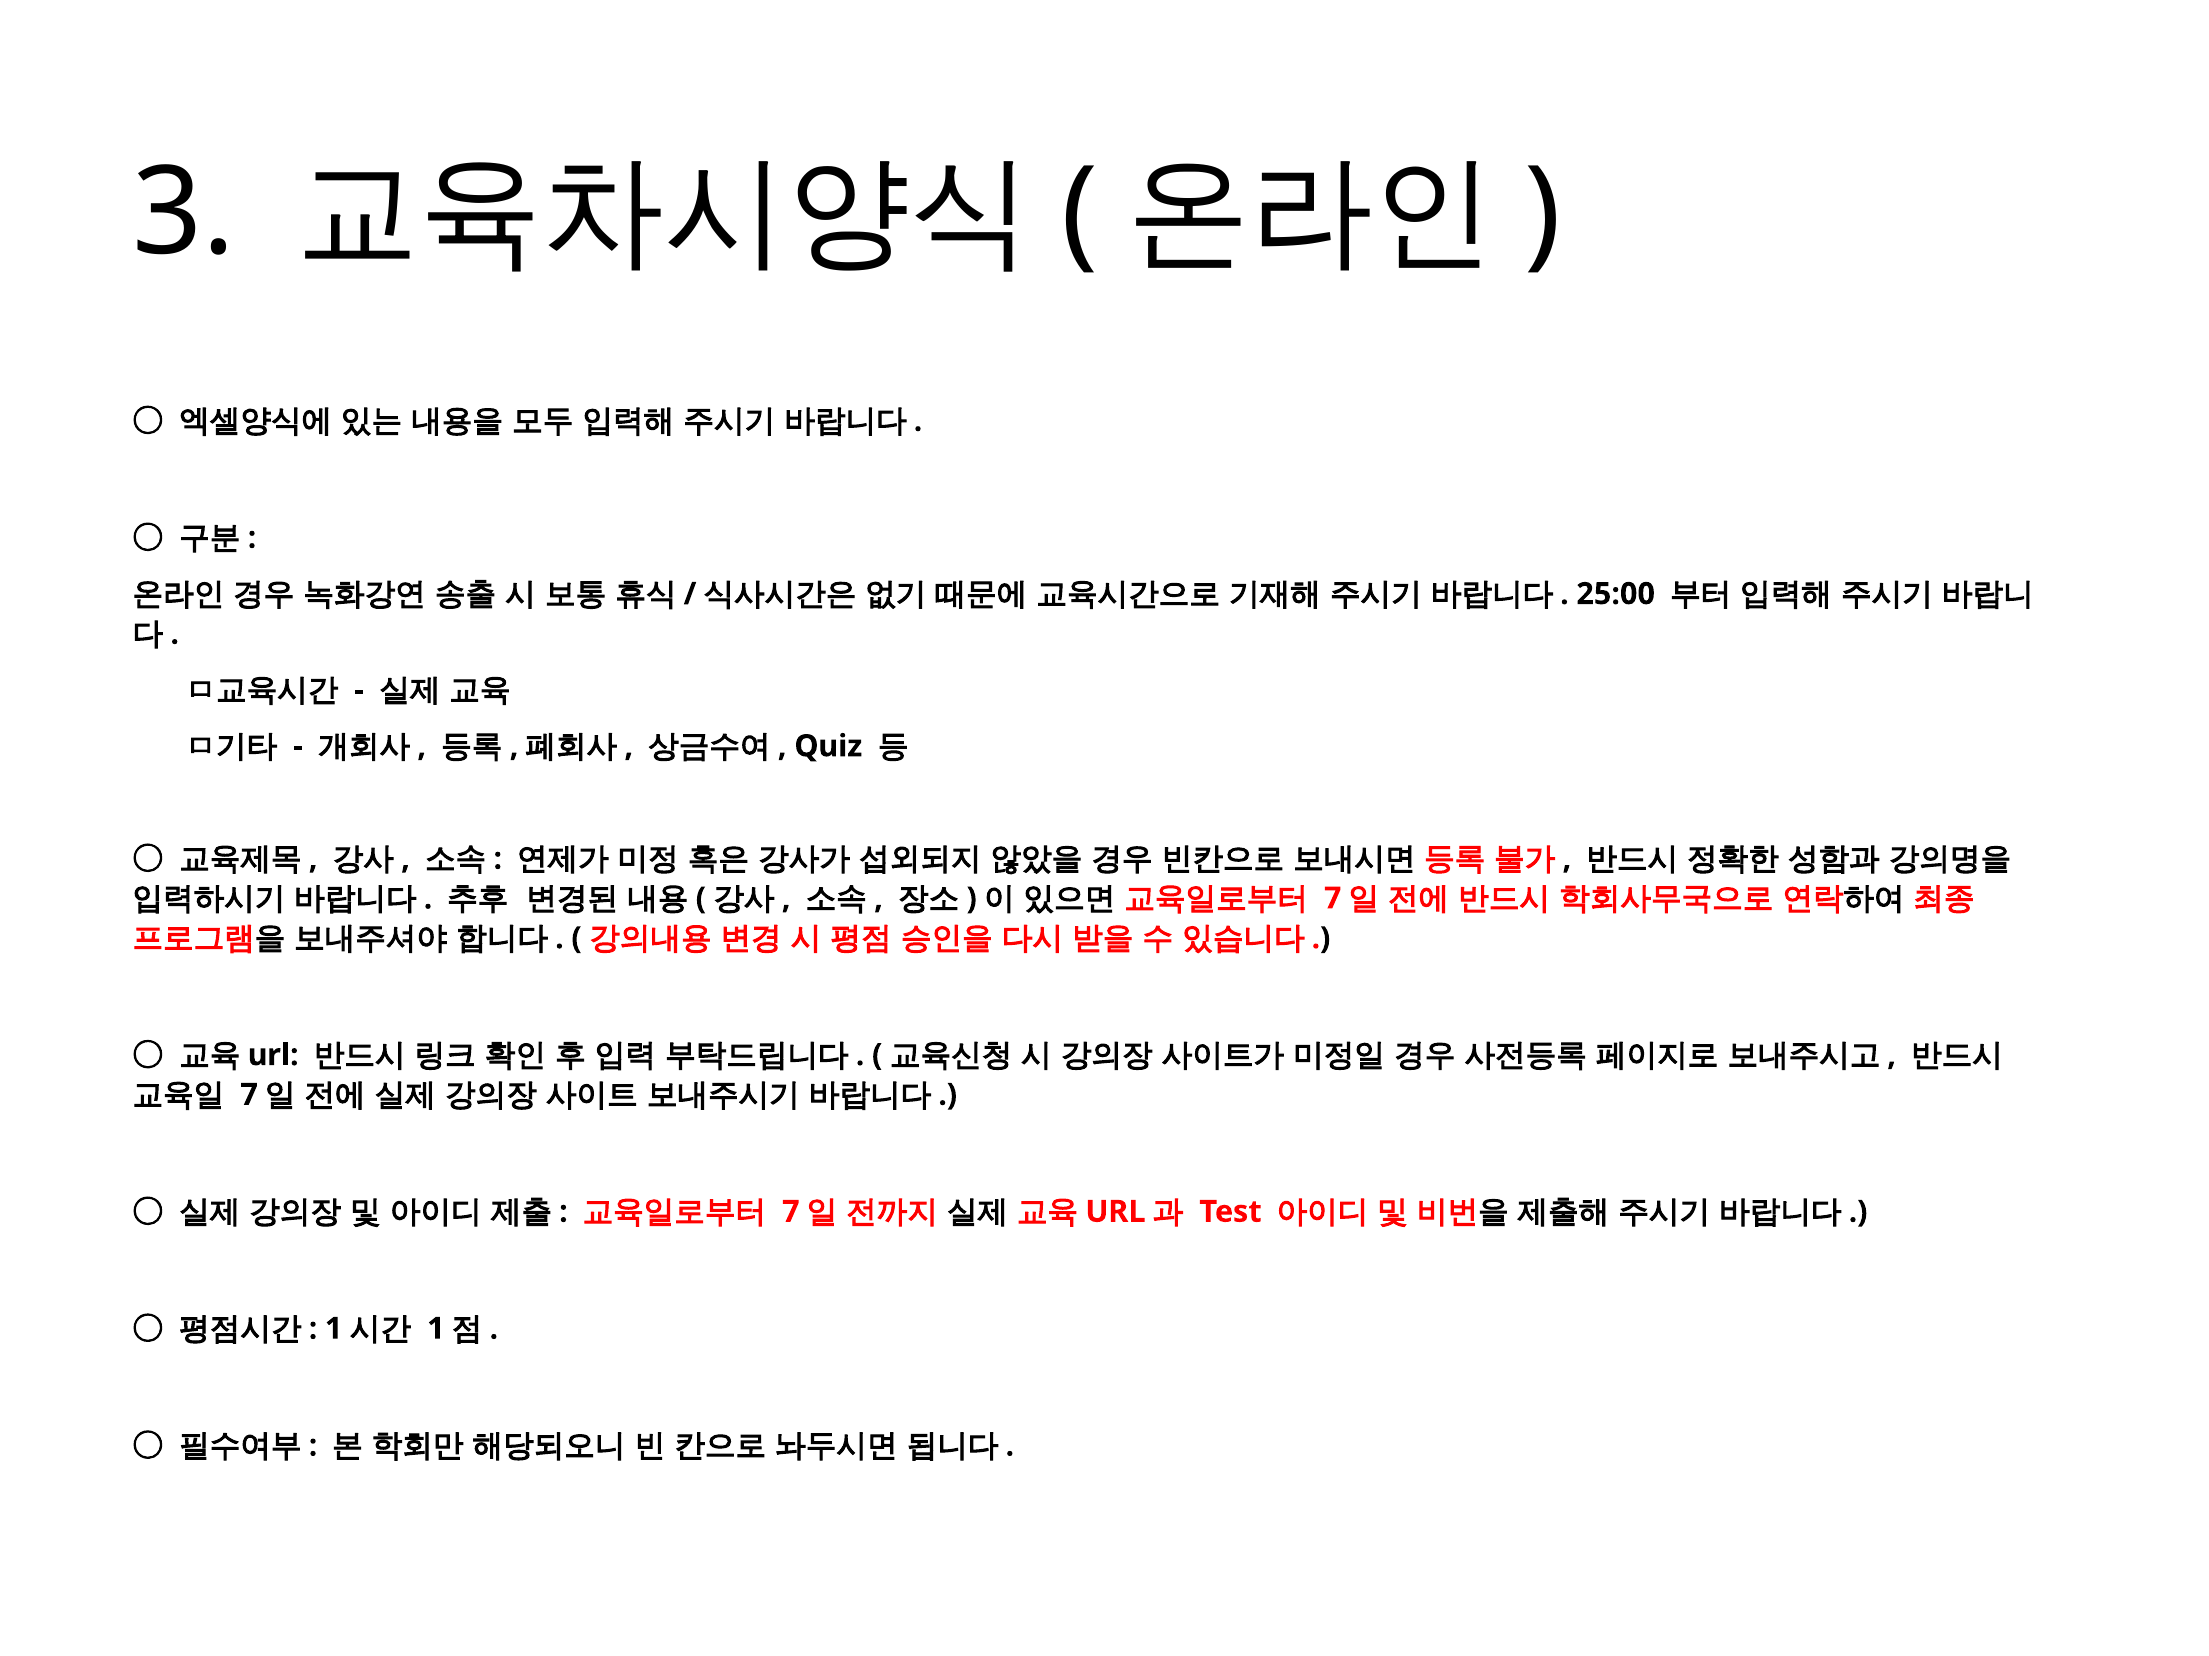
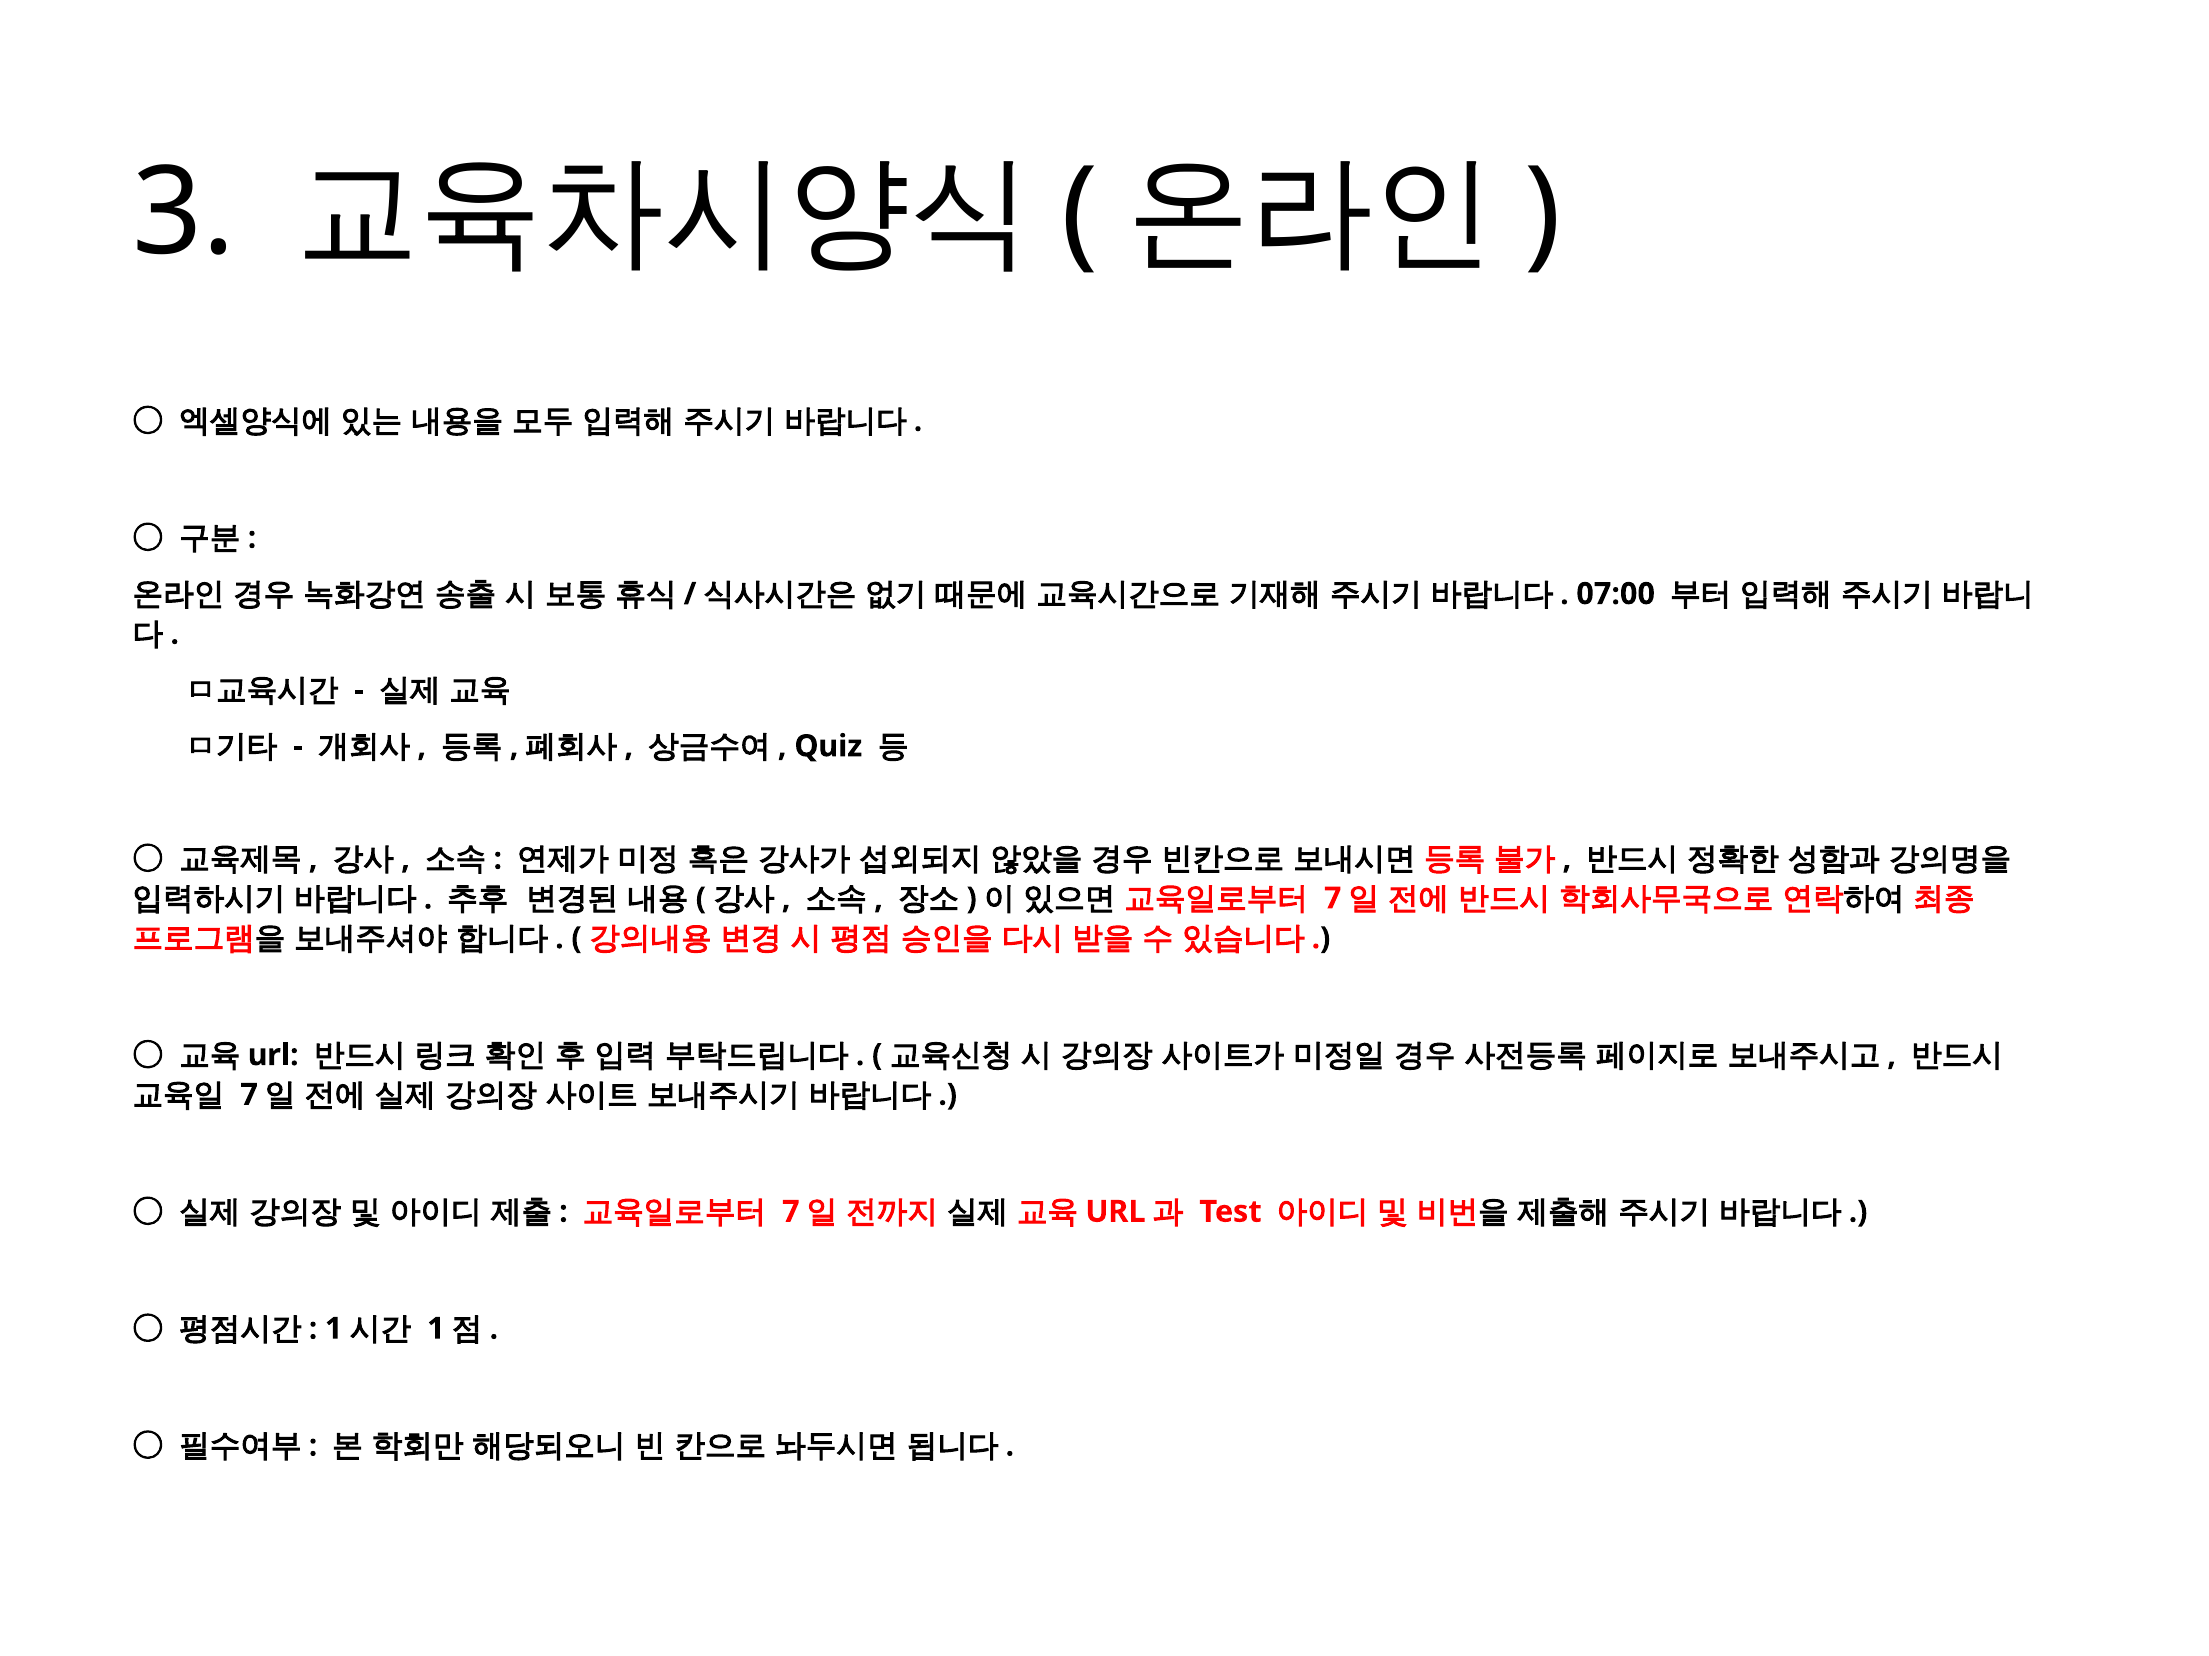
25:00: 25:00 -> 07:00 (1616, 594)
